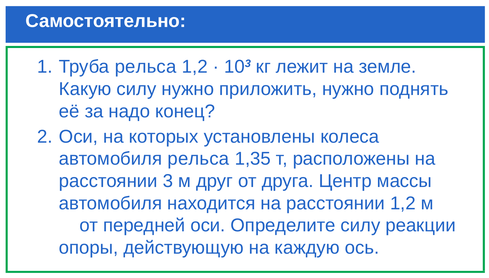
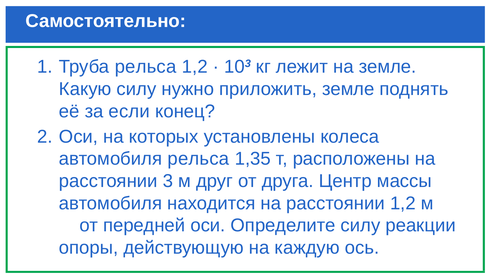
приложить нужно: нужно -> земле (348, 89)
надо: надо -> если (129, 111)
